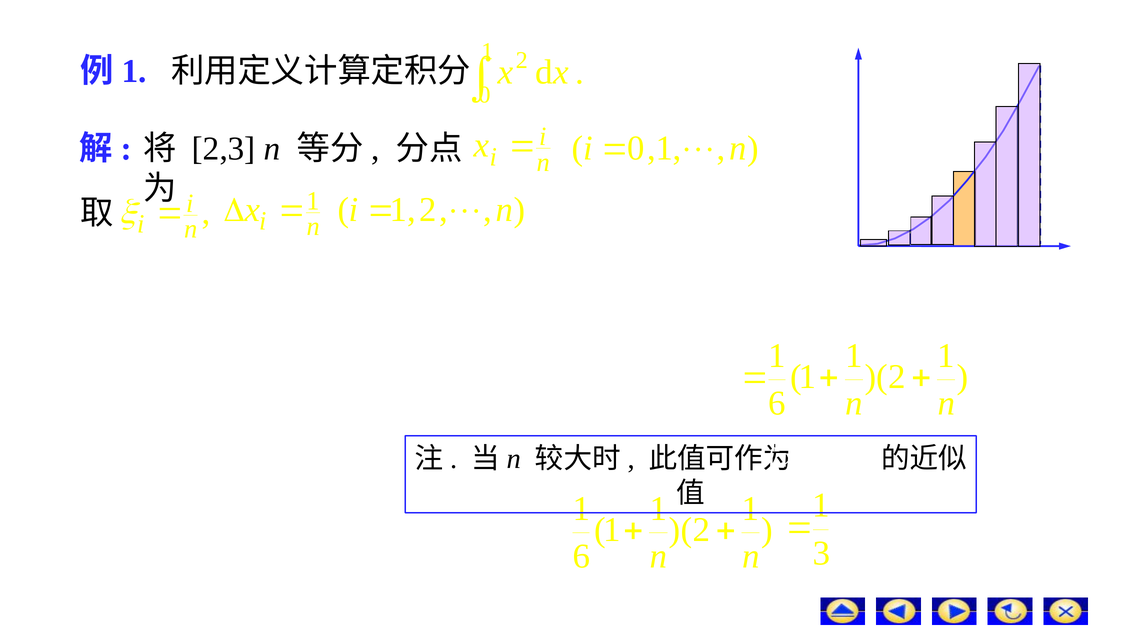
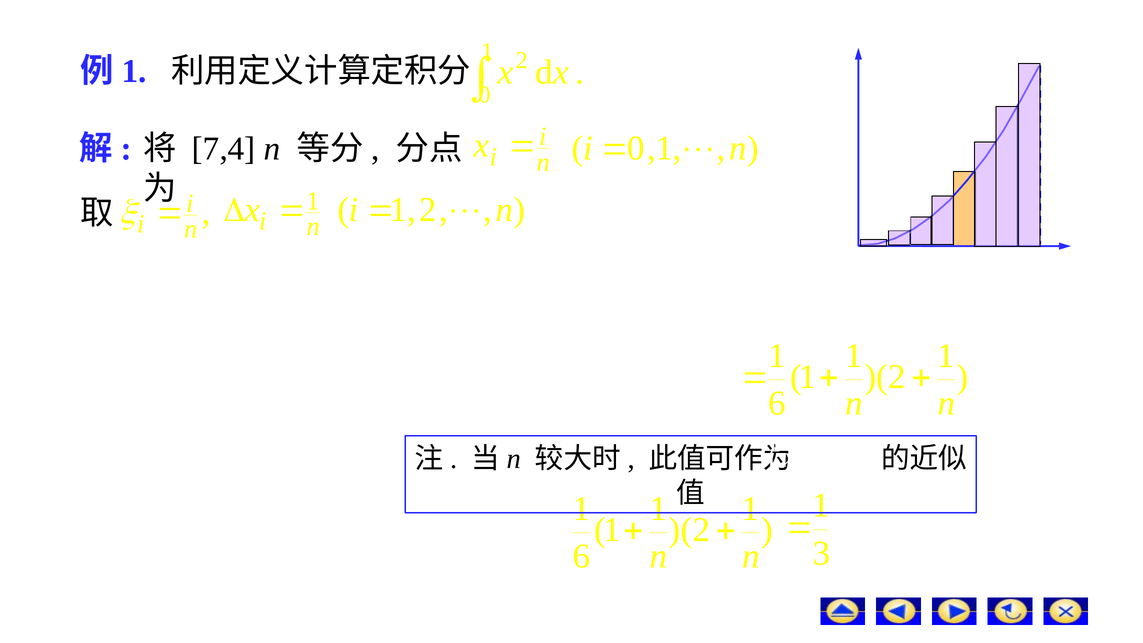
2,3: 2,3 -> 7,4 (224, 149)
